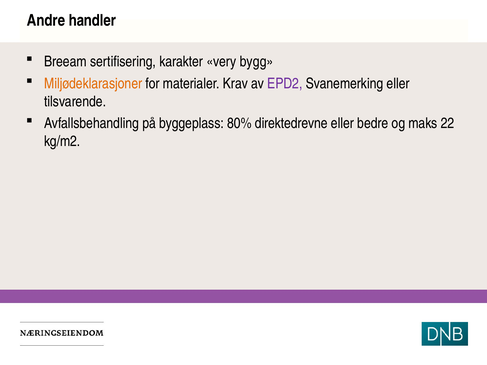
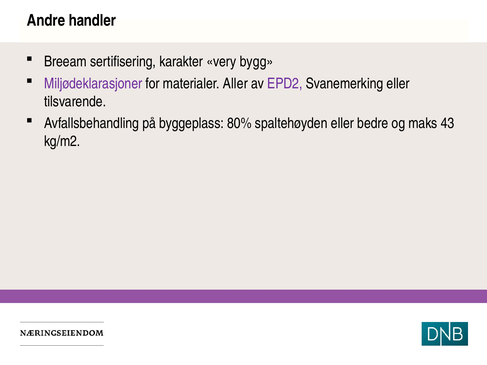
Miljødeklarasjoner colour: orange -> purple (93, 84)
Krav: Krav -> Aller (235, 84)
direktedrevne: direktedrevne -> spaltehøyden (291, 123)
22: 22 -> 43 (448, 123)
